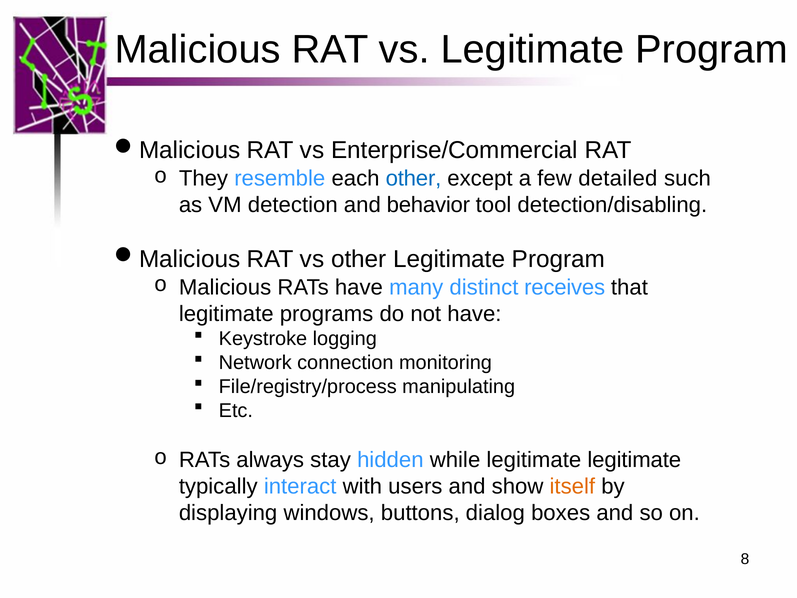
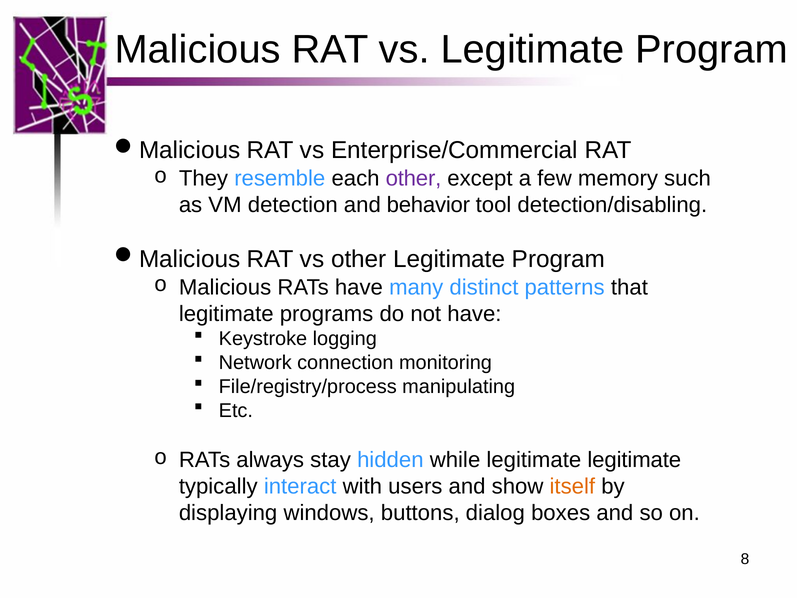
other colour: blue -> purple (413, 178)
detailed: detailed -> memory (618, 178)
receives: receives -> patterns (565, 287)
